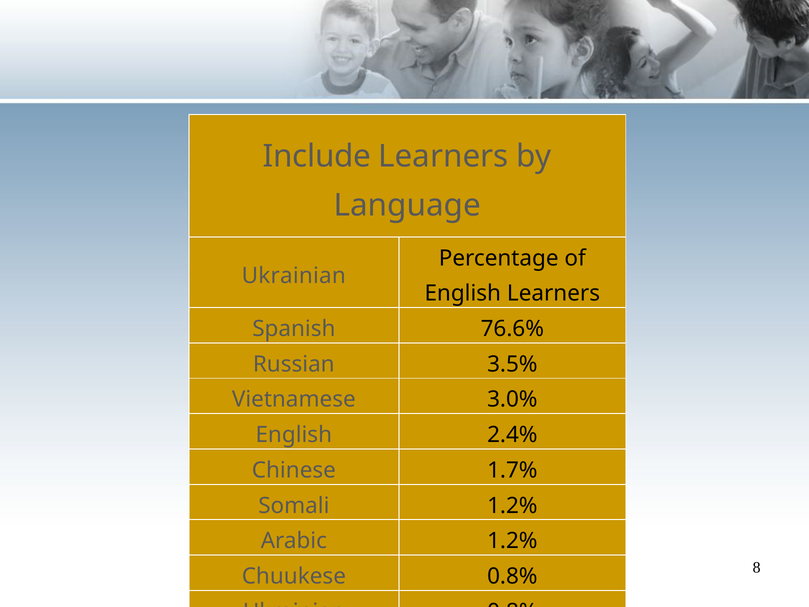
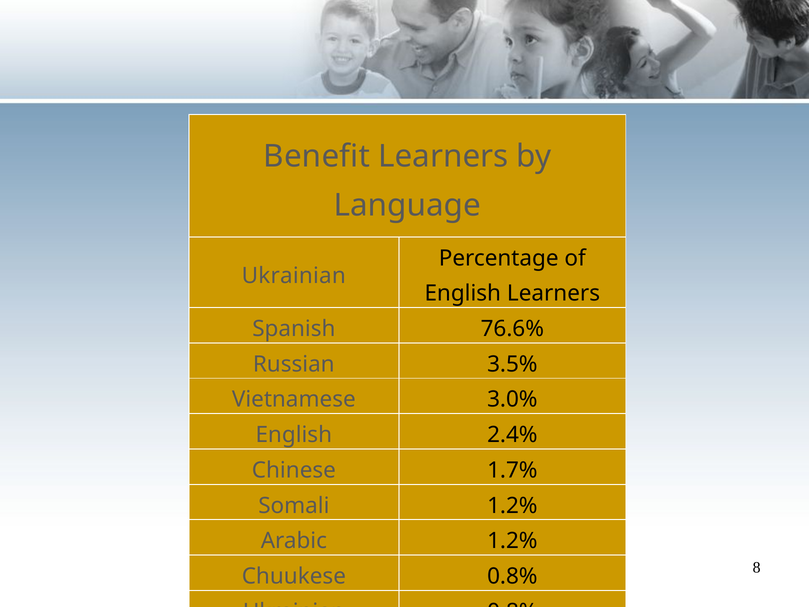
Include: Include -> Benefit (317, 156)
